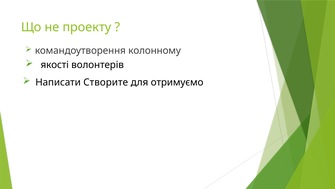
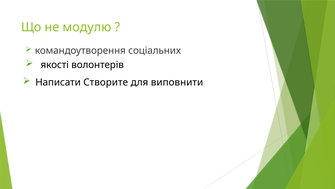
проекту: проекту -> модулю (87, 27)
колонному: колонному -> соціальних (155, 50)
отримуємо: отримуємо -> виповнити (177, 82)
